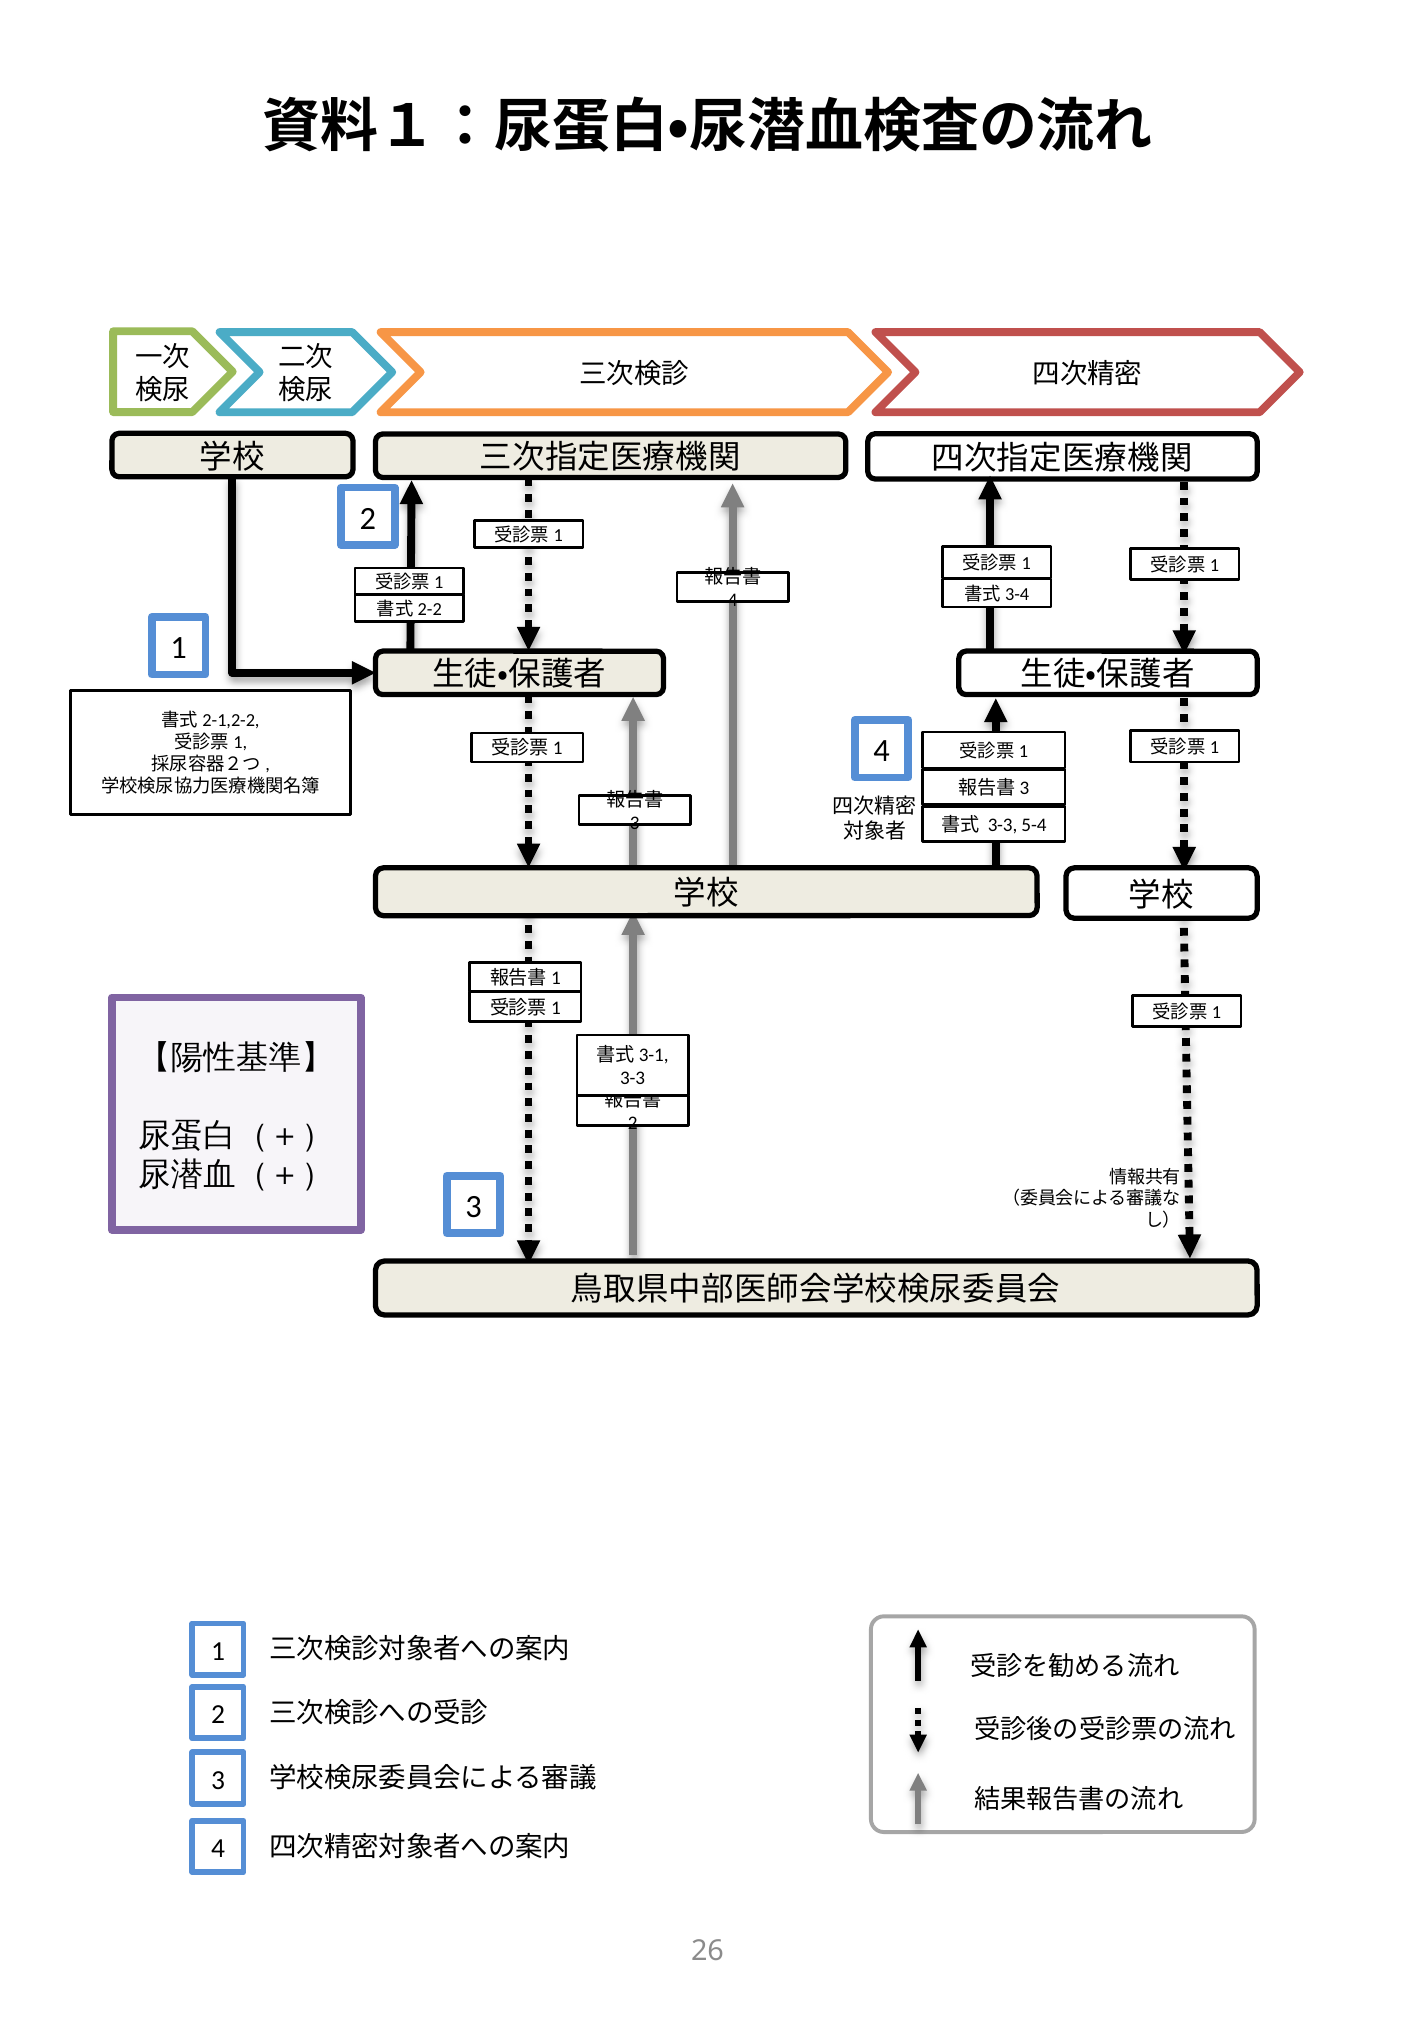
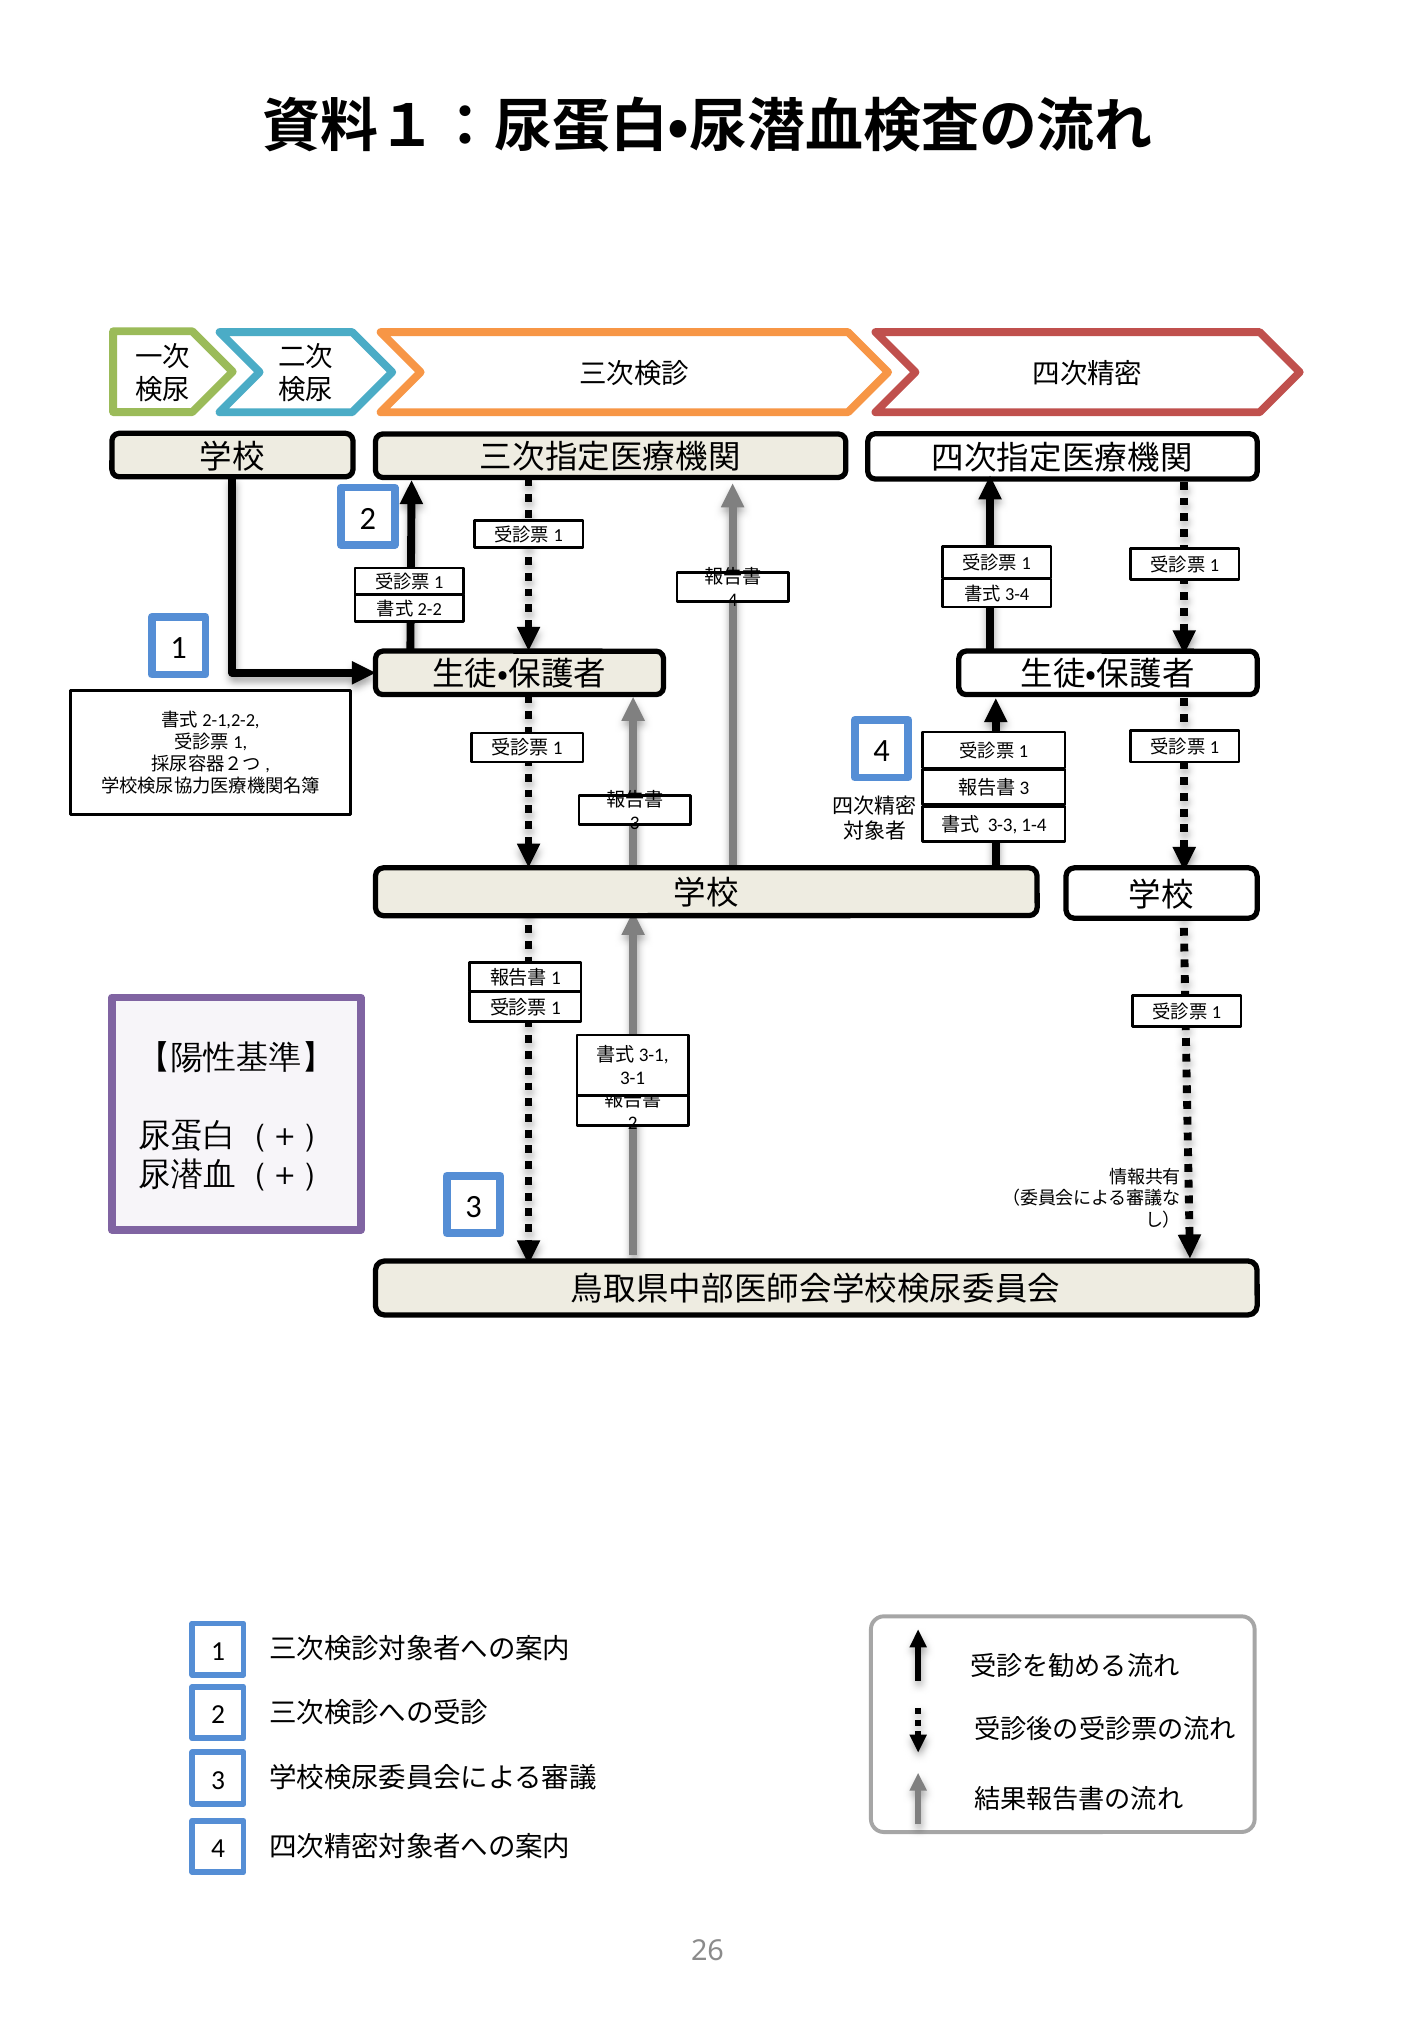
5-4: 5-4 -> 1-4 (1034, 826)
3-3: 3-3 -> 3-1 (633, 1078)
